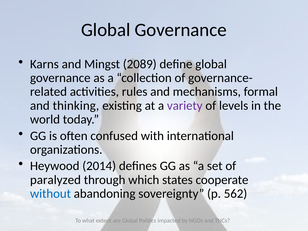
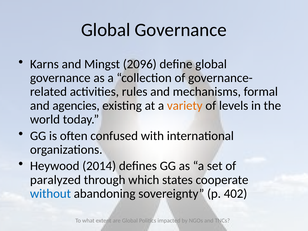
2089: 2089 -> 2096 (140, 64)
thinking: thinking -> agencies (76, 106)
variety colour: purple -> orange (185, 106)
562: 562 -> 402 (236, 194)
